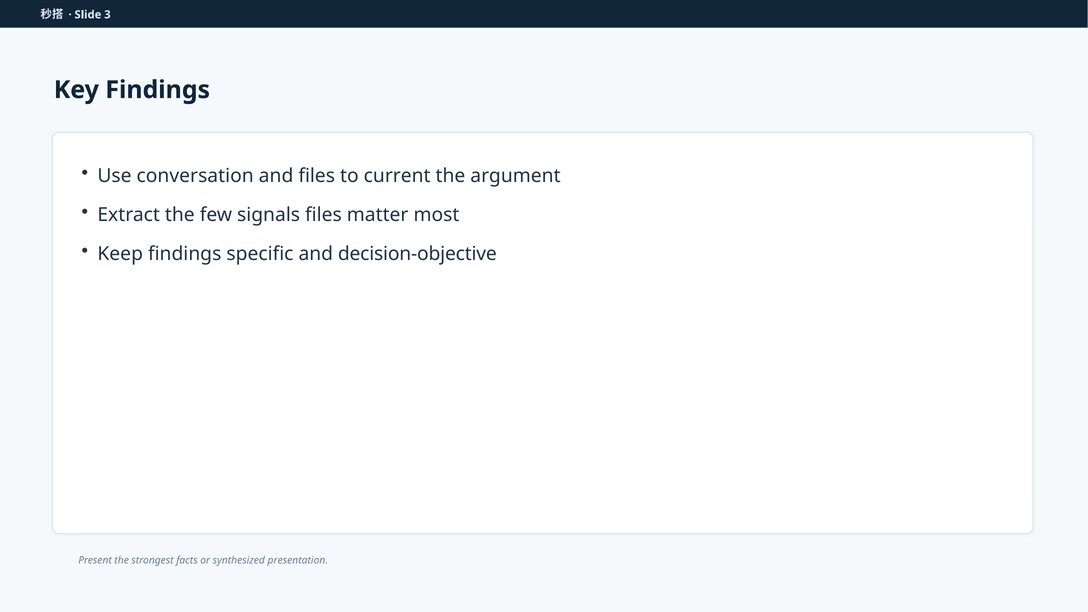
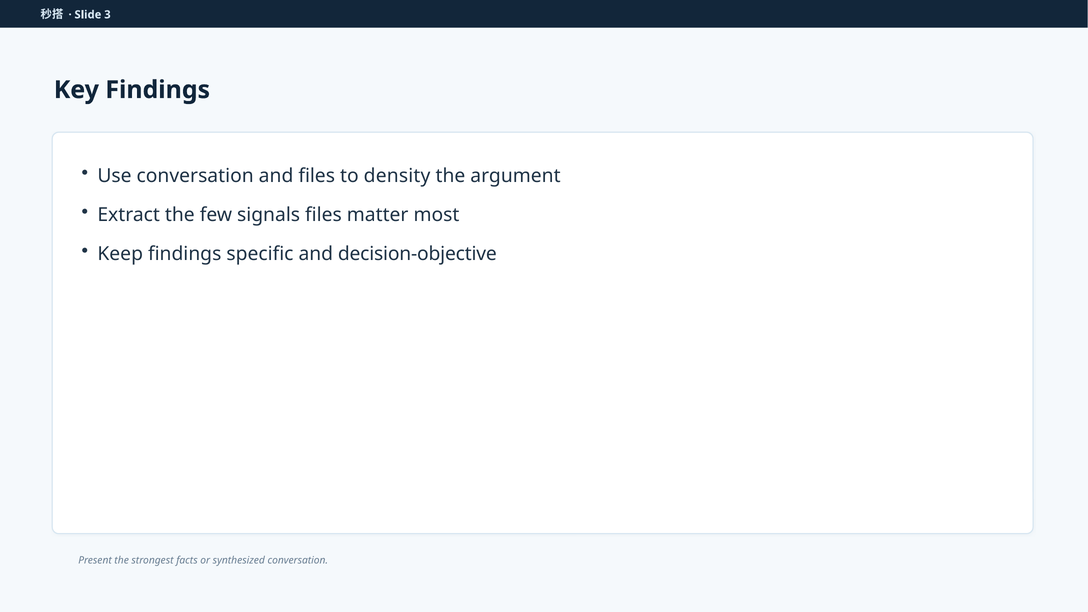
current: current -> density (397, 176)
synthesized presentation: presentation -> conversation (298, 560)
